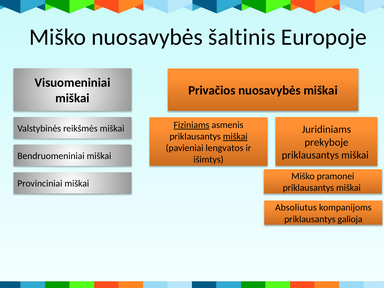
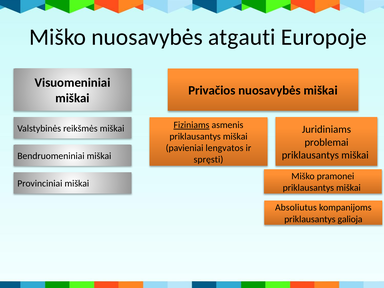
šaltinis: šaltinis -> atgauti (242, 37)
miškai underline: present -> none (235, 137)
prekyboje: prekyboje -> problemai (326, 142)
išimtys: išimtys -> spręsti (208, 160)
